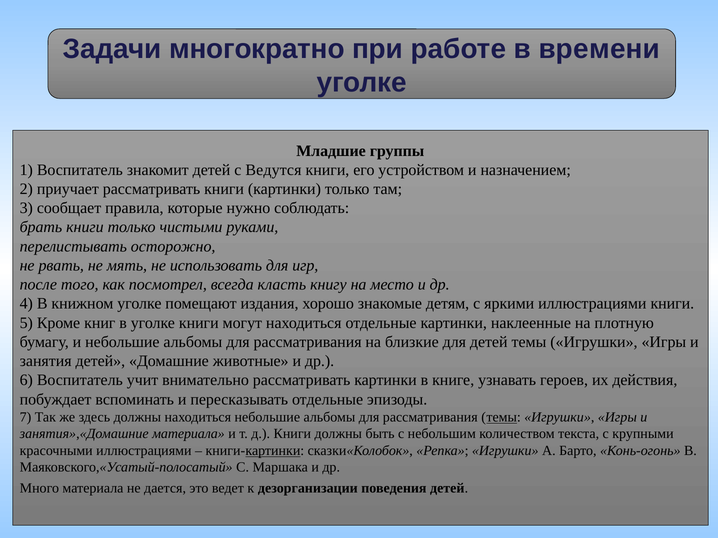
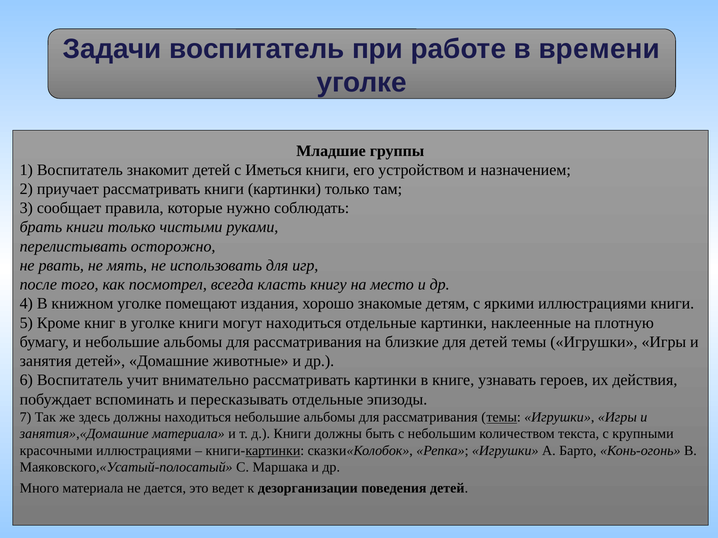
Задачи многократно: многократно -> воспитатель (257, 49)
Ведутся: Ведутся -> Иметься (274, 170)
